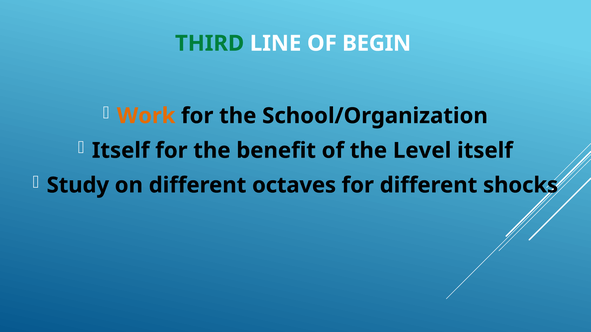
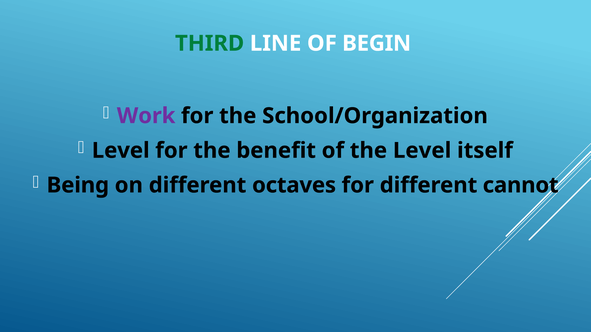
Work colour: orange -> purple (146, 116)
Itself: Itself -> Level (121, 151)
Study: Study -> Being (78, 185)
shocks: shocks -> cannot (521, 185)
